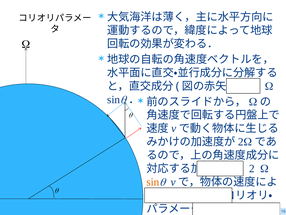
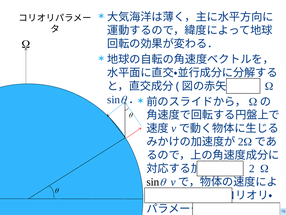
sin colour: orange -> black (153, 182)
